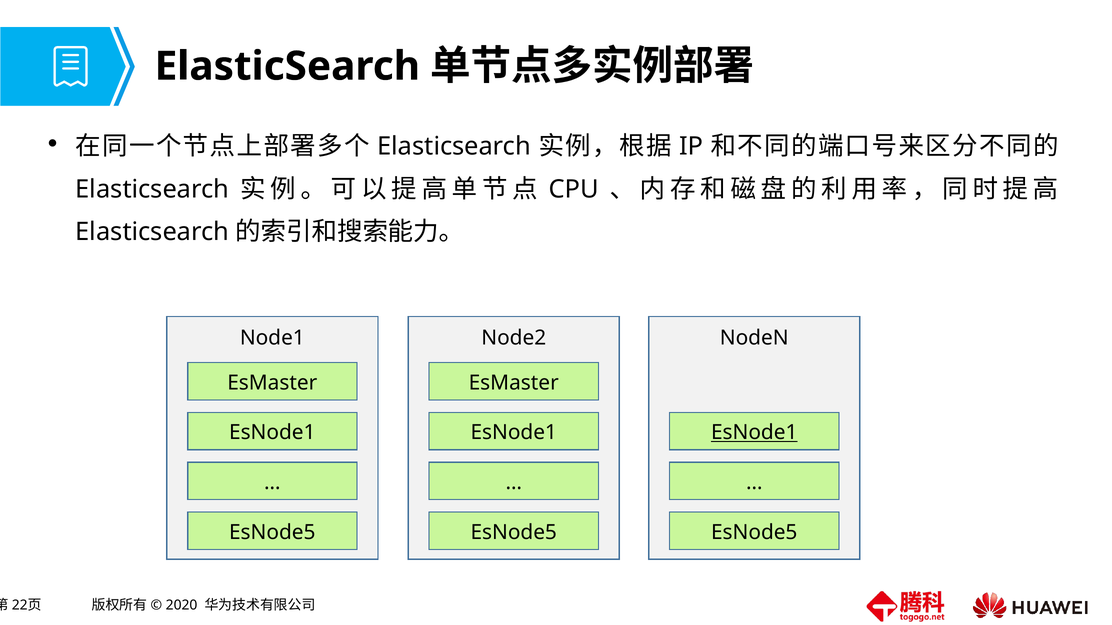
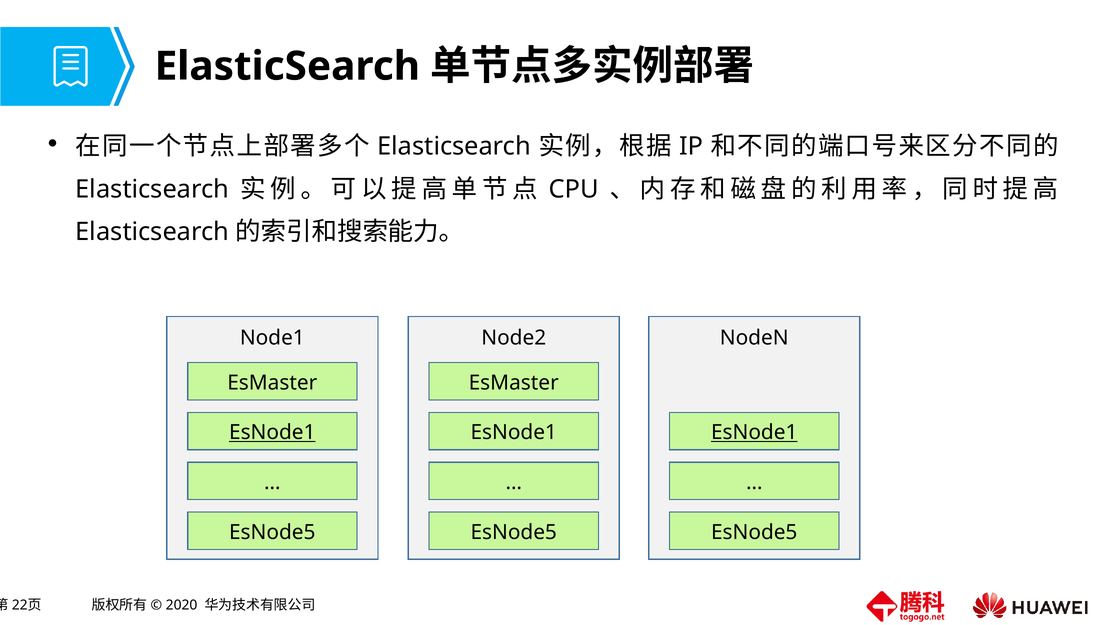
EsNode1 underline: none -> present (272, 433)
